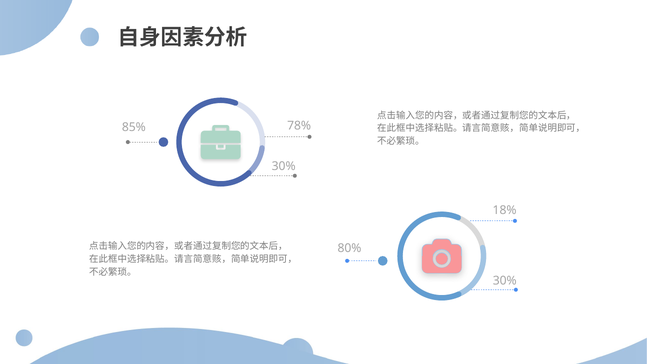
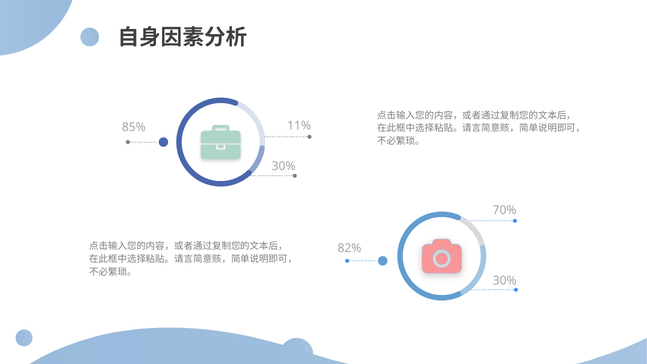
78%: 78% -> 11% (299, 126)
18%: 18% -> 70% (505, 210)
80%: 80% -> 82% (349, 248)
